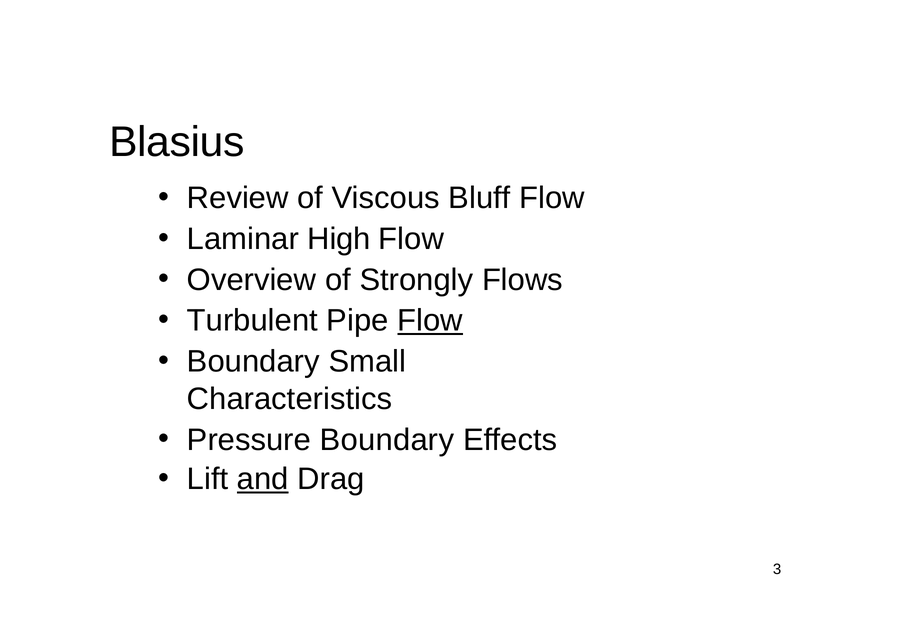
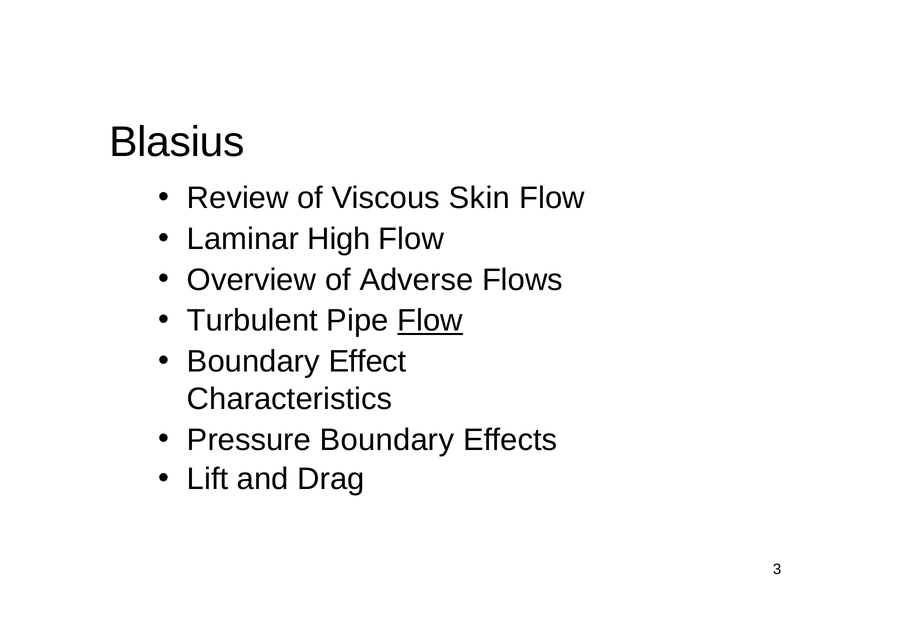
Bluff: Bluff -> Skin (479, 198)
Strongly: Strongly -> Adverse (416, 280)
Small: Small -> Effect (367, 361)
and underline: present -> none (263, 479)
